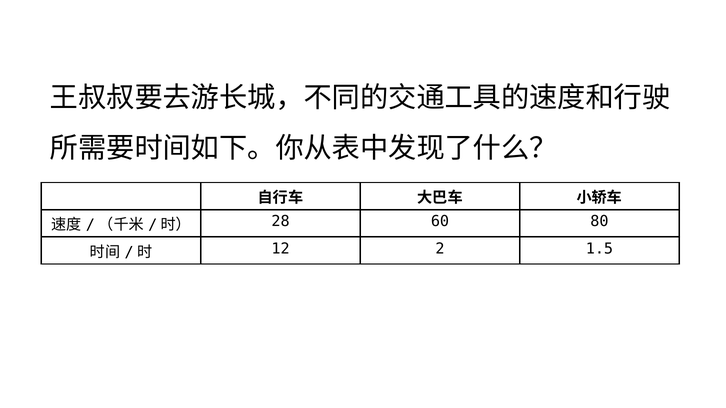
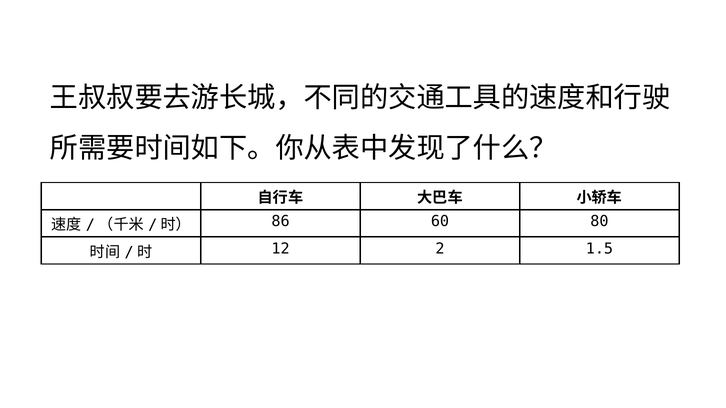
28: 28 -> 86 (281, 222)
